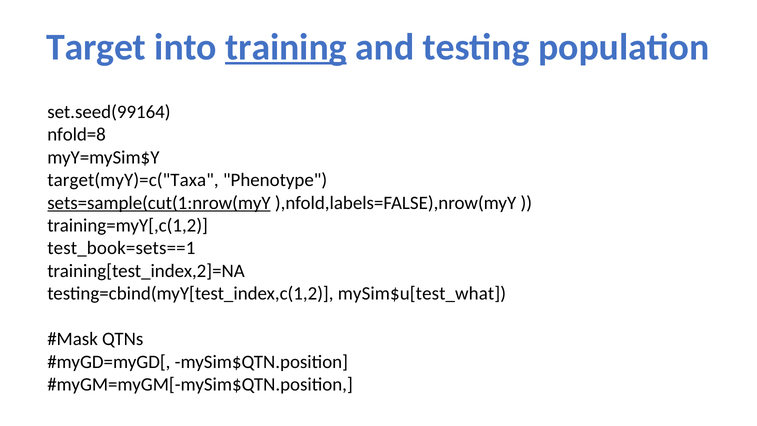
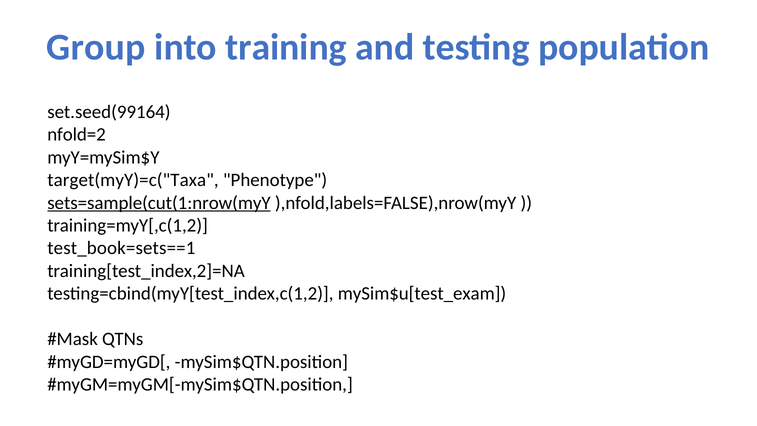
Target: Target -> Group (96, 47)
training underline: present -> none (286, 47)
nfold=8: nfold=8 -> nfold=2 (76, 135)
mySim$u[test_what: mySim$u[test_what -> mySim$u[test_exam (422, 294)
